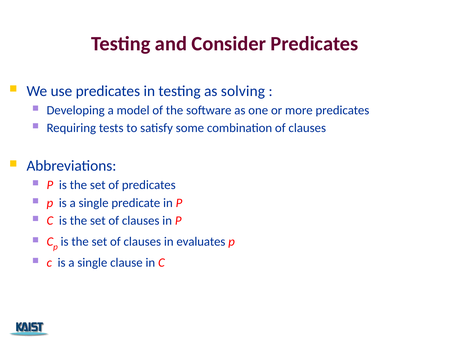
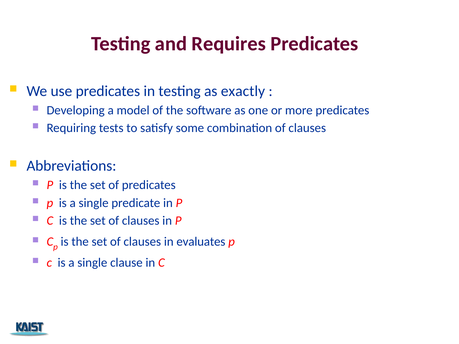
Consider: Consider -> Requires (229, 44)
solving: solving -> exactly (243, 91)
